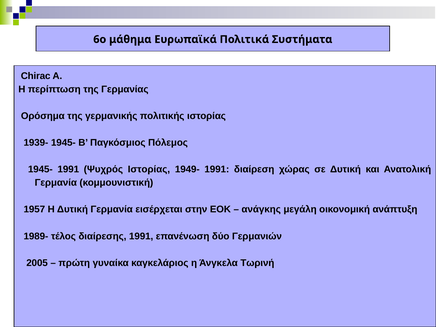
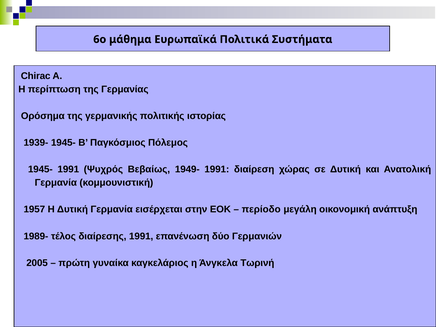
Ψυχρός Ιστορίας: Ιστορίας -> Βεβαίως (149, 169)
ανάγκης: ανάγκης -> περίοδο (261, 209)
